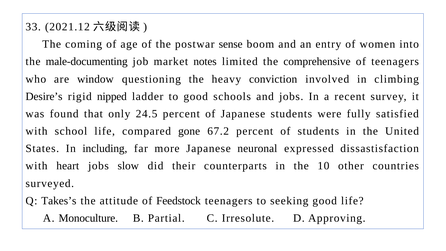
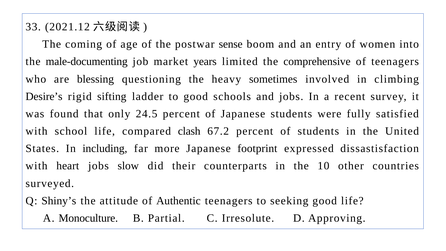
notes: notes -> years (205, 62)
window: window -> blessing (95, 79)
conviction: conviction -> sometimes (273, 79)
nipped: nipped -> sifting (112, 96)
gone: gone -> clash (189, 131)
neuronal: neuronal -> footprint (257, 149)
Takes’s: Takes’s -> Shiny’s (59, 201)
Feedstock: Feedstock -> Authentic (178, 201)
